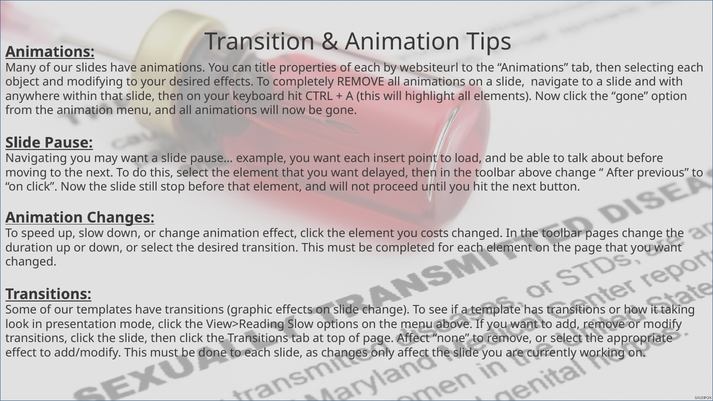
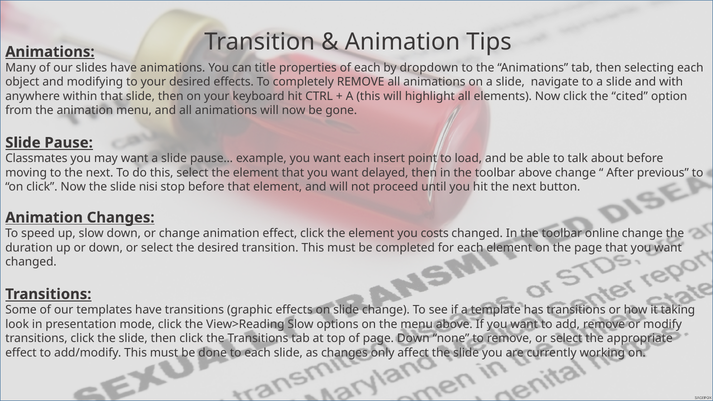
websiteurl: websiteurl -> dropdown (429, 68)
the gone: gone -> cited (630, 96)
Navigating: Navigating -> Classmates (36, 159)
still: still -> nisi (148, 187)
pages: pages -> online (602, 233)
page Affect: Affect -> Down (413, 339)
